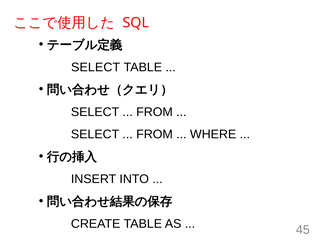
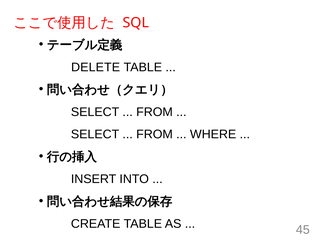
SELECT: SELECT -> DELETE (96, 67)
